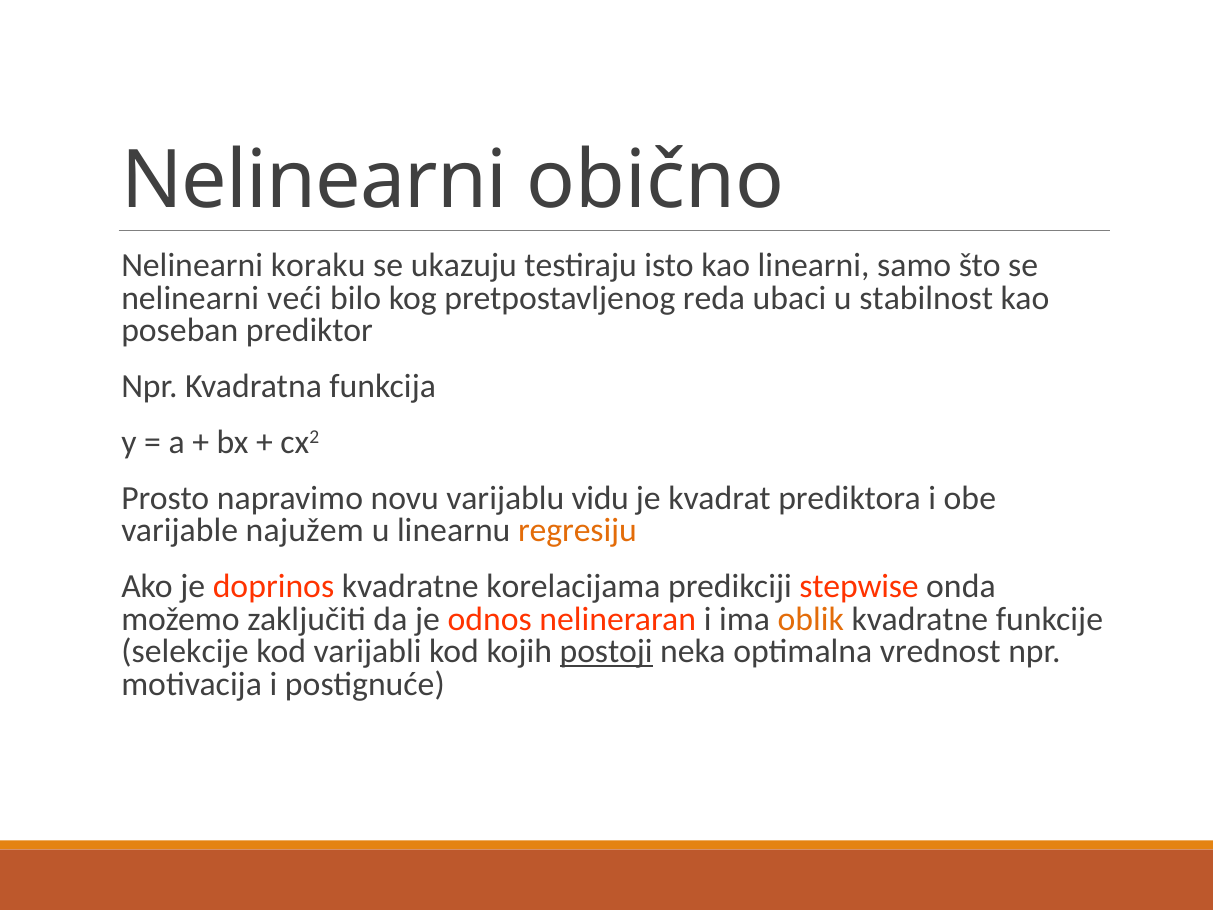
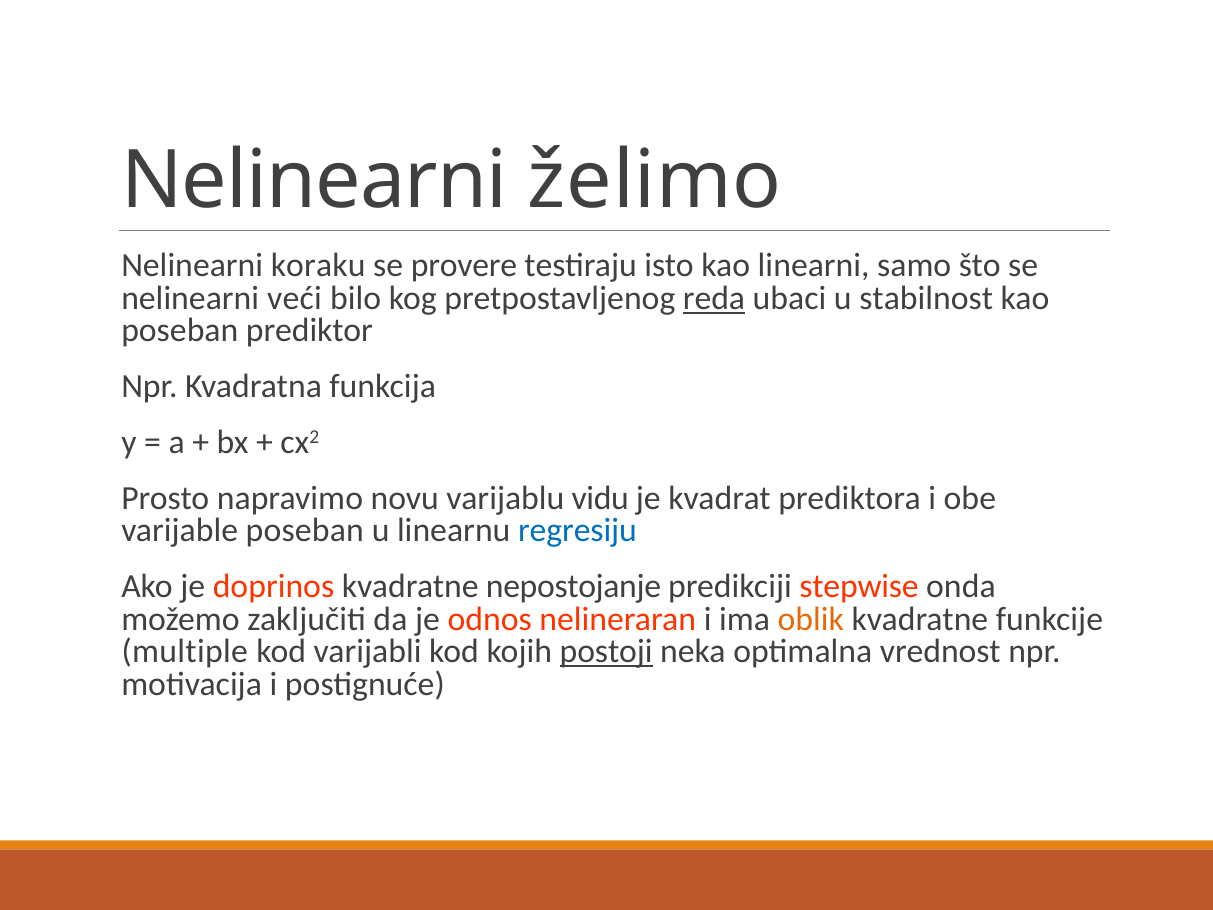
obično: obično -> želimo (655, 181)
ukazuju: ukazuju -> provere (464, 266)
reda underline: none -> present (714, 298)
varijable najužem: najužem -> poseban (305, 531)
regresiju colour: orange -> blue (577, 531)
korelacijama: korelacijama -> nepostojanje (574, 587)
selekcije: selekcije -> multiple (185, 651)
